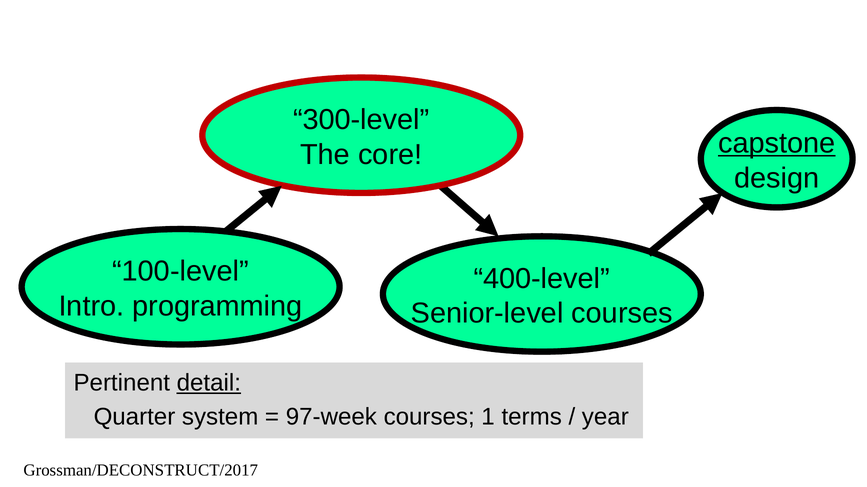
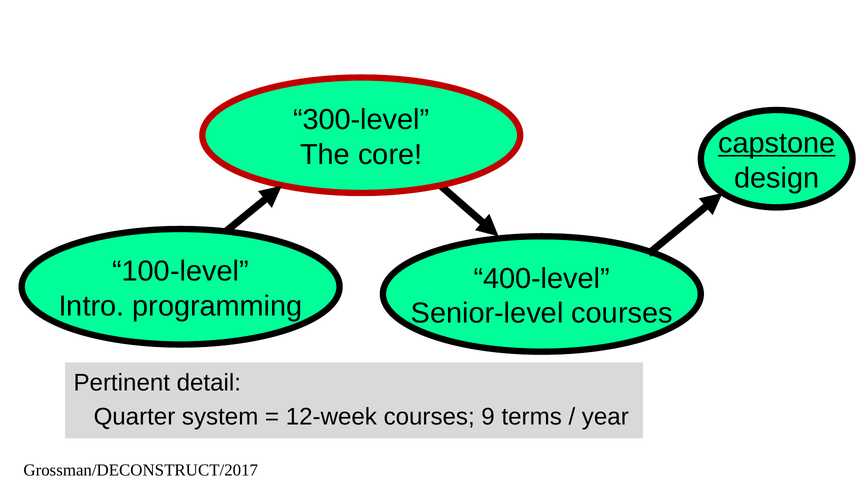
detail underline: present -> none (209, 383)
97-week: 97-week -> 12-week (331, 417)
1: 1 -> 9 (488, 417)
